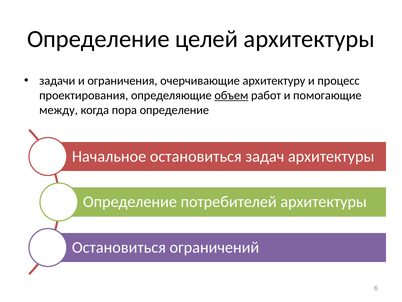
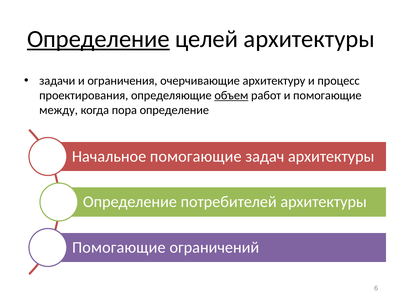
Определение underline: none -> present (98, 39)
остановиться: остановиться -> помогающие (196, 156)
Остановиться: Остановиться -> Помогающие (119, 247)
